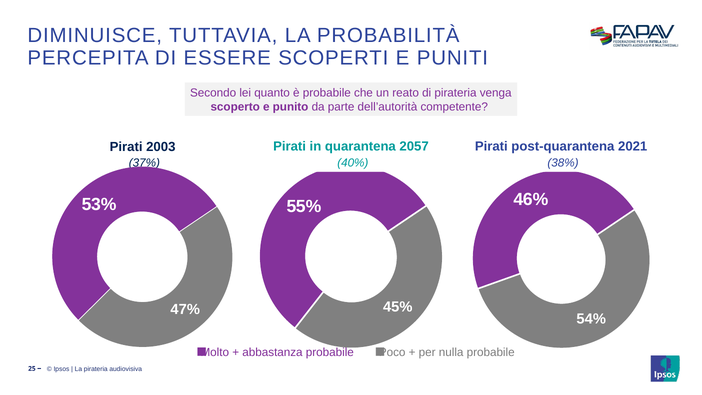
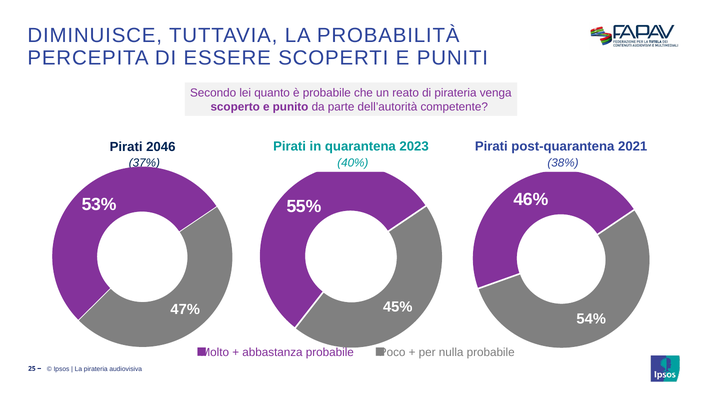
2057: 2057 -> 2023 (414, 146)
2003: 2003 -> 2046 (161, 147)
